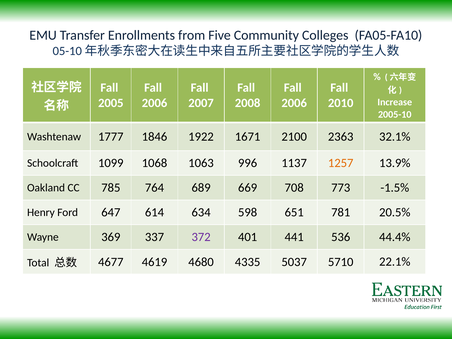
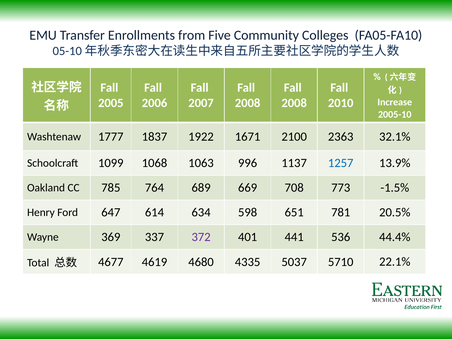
2006: 2006 -> 2008 (294, 103)
1846: 1846 -> 1837 (154, 137)
1257 colour: orange -> blue (341, 163)
